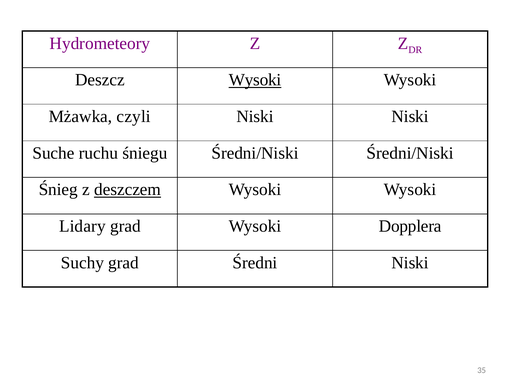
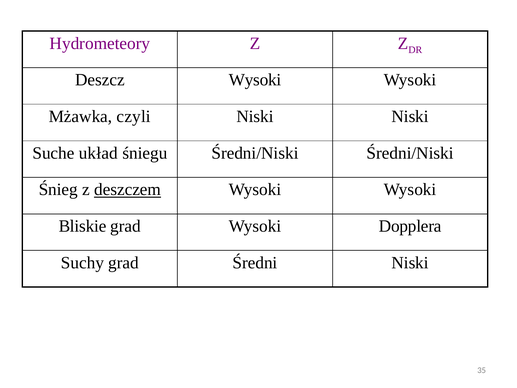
Wysoki underline: present -> none (255, 80)
ruchu: ruchu -> układ (98, 153)
Lidary: Lidary -> Bliskie (83, 226)
